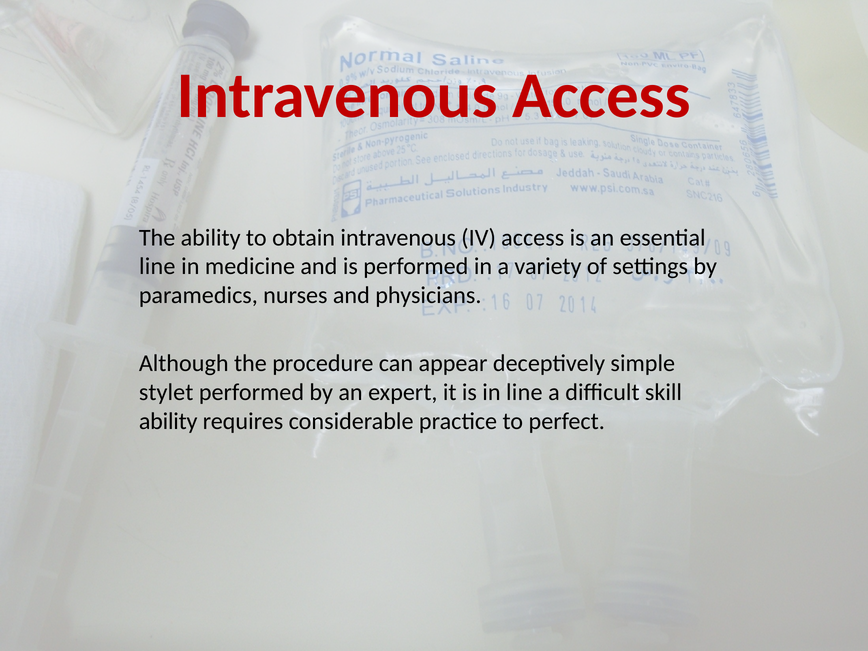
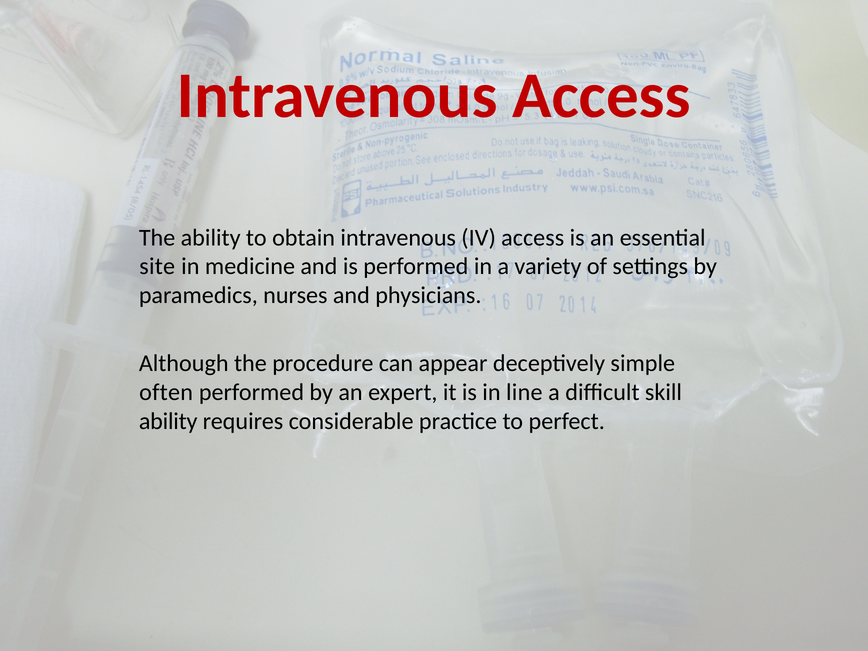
line: line -> site (157, 267)
stylet: stylet -> often (166, 392)
